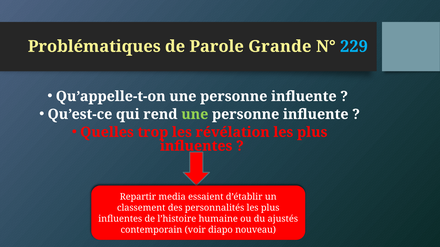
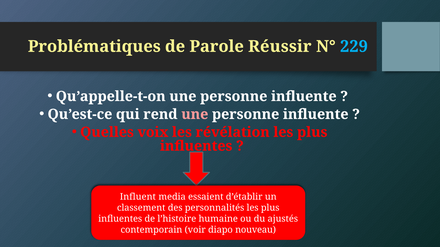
Grande: Grande -> Réussir (280, 47)
une colour: light green -> pink (195, 115)
trop: trop -> voix (153, 132)
Repartir: Repartir -> Influent (138, 197)
